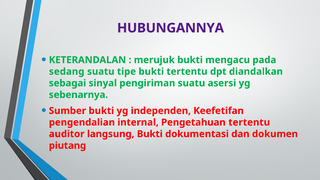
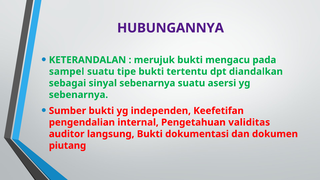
sedang: sedang -> sampel (67, 72)
sinyal pengiriman: pengiriman -> sebenarnya (147, 83)
Pengetahuan tertentu: tertentu -> validitas (249, 122)
